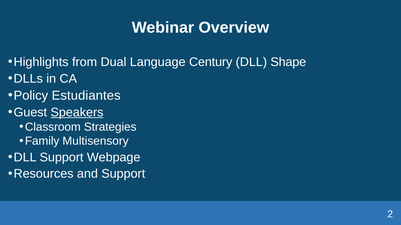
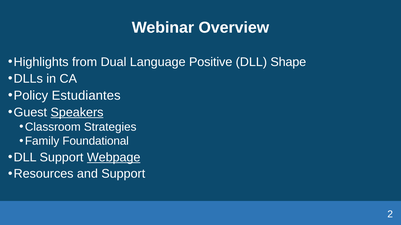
Century: Century -> Positive (211, 62)
Multisensory: Multisensory -> Foundational (96, 141)
Webpage underline: none -> present (114, 158)
